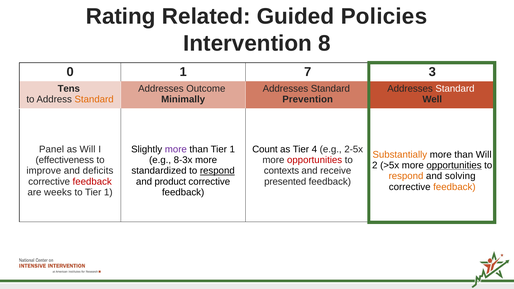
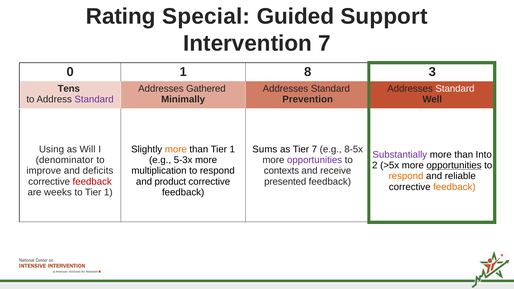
Related: Related -> Special (206, 16)
Policies: Policies -> Support (384, 16)
Intervention 8: 8 -> 7 (324, 43)
7: 7 -> 8 (308, 72)
Outcome: Outcome -> Gathered (206, 89)
Standard colour: orange -> purple (94, 100)
Panel: Panel -> Using (52, 149)
more colour: purple -> orange (176, 149)
Count: Count -> Sums (265, 149)
Tier 4: 4 -> 7 (314, 149)
2-5x: 2-5x -> 8-5x (354, 149)
Substantially colour: orange -> purple (400, 155)
than Will: Will -> Into (484, 155)
effectiveness: effectiveness -> denominator (65, 160)
8-3x: 8-3x -> 5-3x (183, 160)
opportunities colour: red -> purple (315, 160)
standardized: standardized -> multiplication (159, 171)
respond underline: present -> none (217, 171)
solving: solving -> reliable (460, 176)
